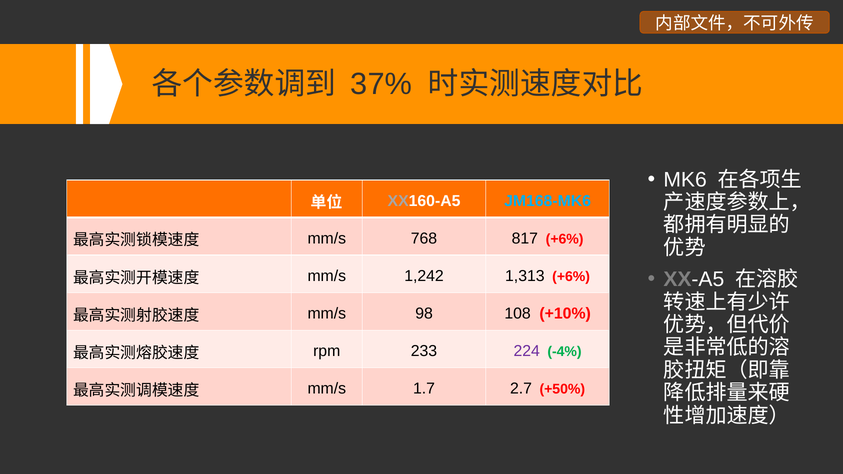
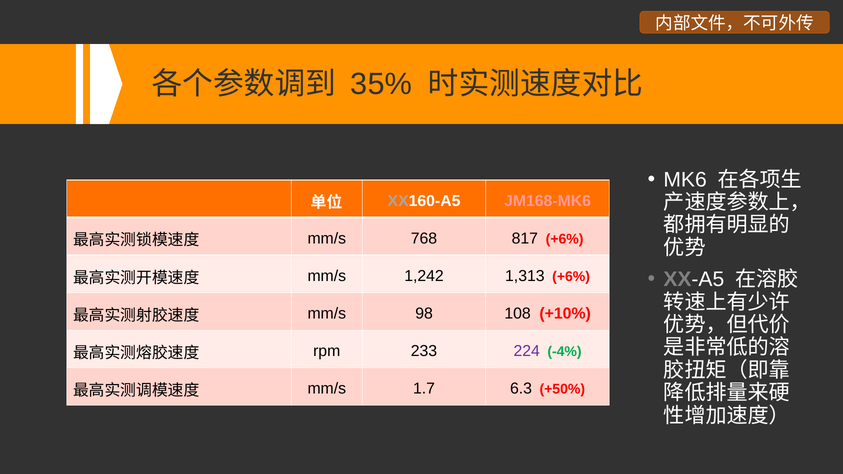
37%: 37% -> 35% (381, 84)
JM168-MK6 colour: light blue -> pink (548, 201)
2.7: 2.7 -> 6.3 (521, 389)
